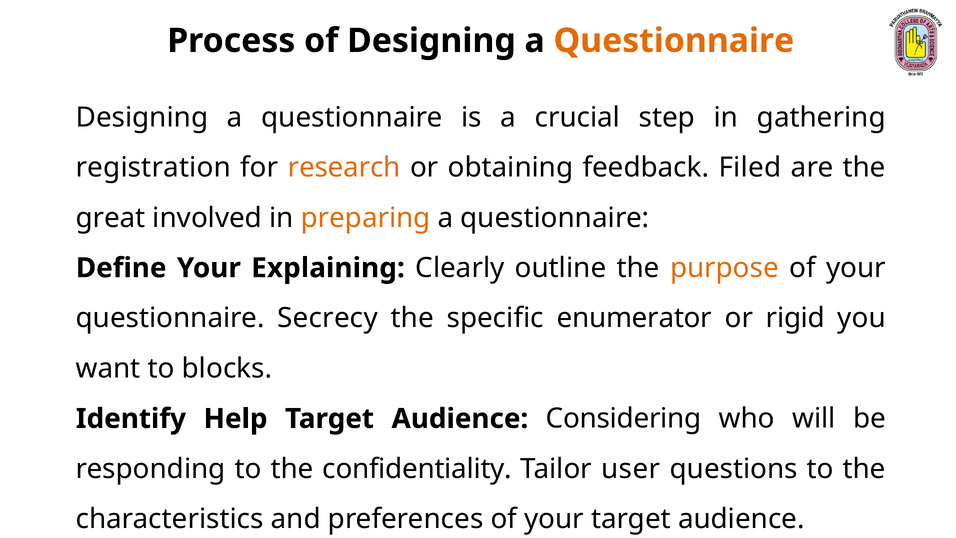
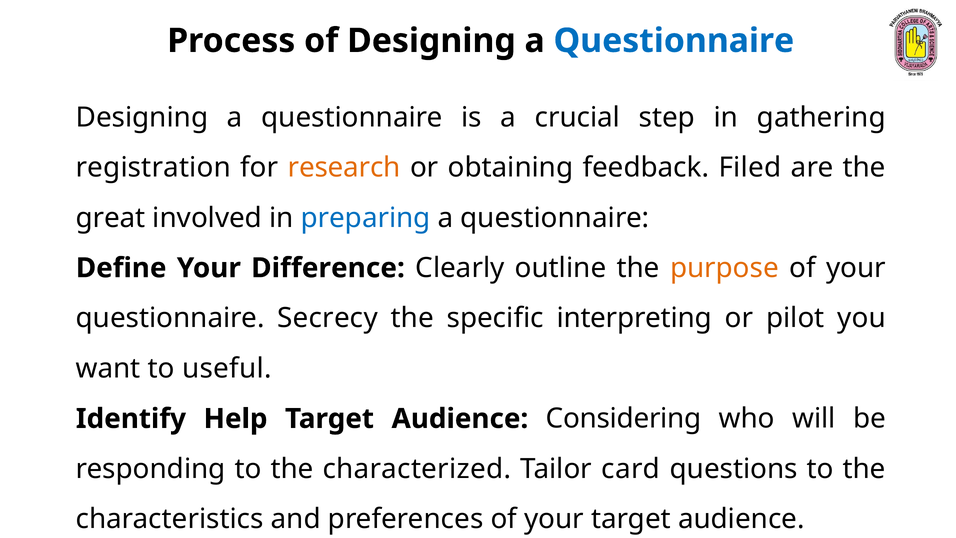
Questionnaire colour: orange -> blue (674, 41)
preparing colour: orange -> blue (366, 218)
Explaining: Explaining -> Difference (328, 268)
enumerator: enumerator -> interpreting (634, 318)
rigid: rigid -> pilot (795, 318)
blocks: blocks -> useful (227, 368)
confidentiality: confidentiality -> characterized (417, 469)
user: user -> card (631, 469)
